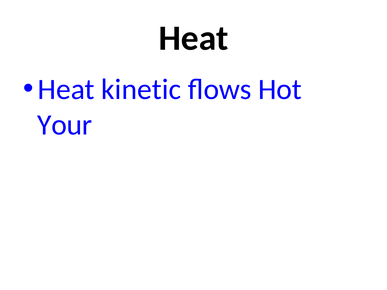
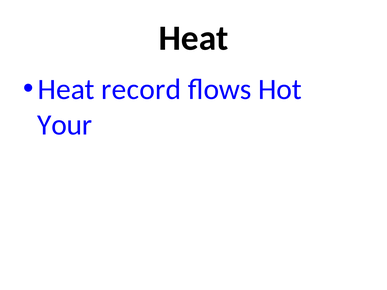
kinetic: kinetic -> record (141, 89)
